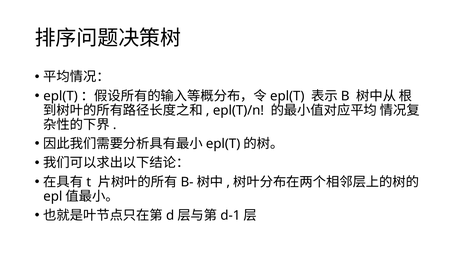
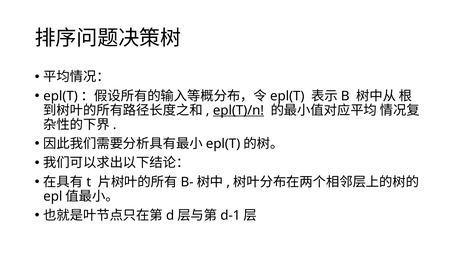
epl(T)/n underline: none -> present (238, 111)
